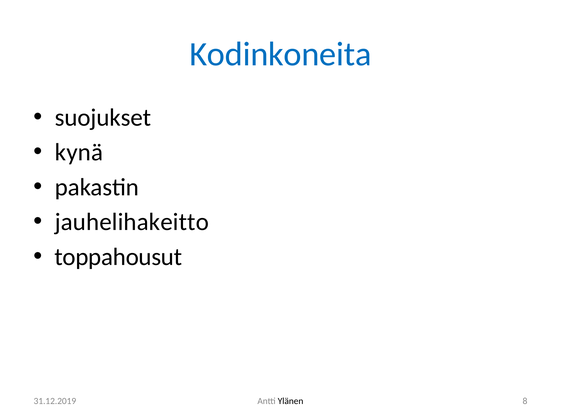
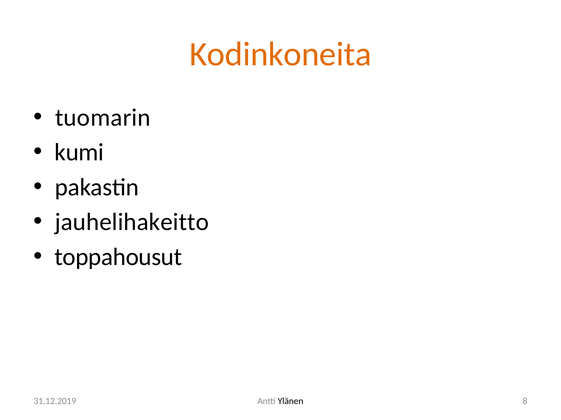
Kodinkoneita colour: blue -> orange (280, 54)
suojukset: suojukset -> tuomarin (103, 118)
kynä: kynä -> kumi (79, 153)
